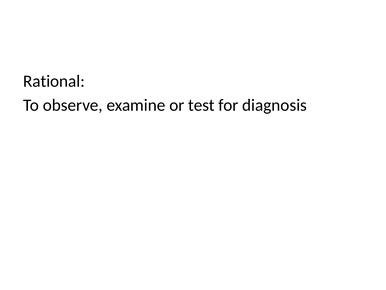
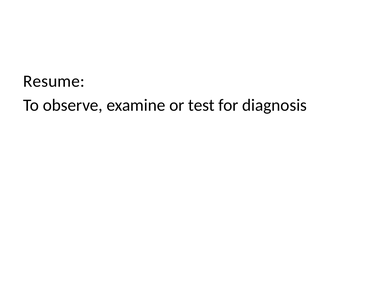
Rational: Rational -> Resume (54, 81)
